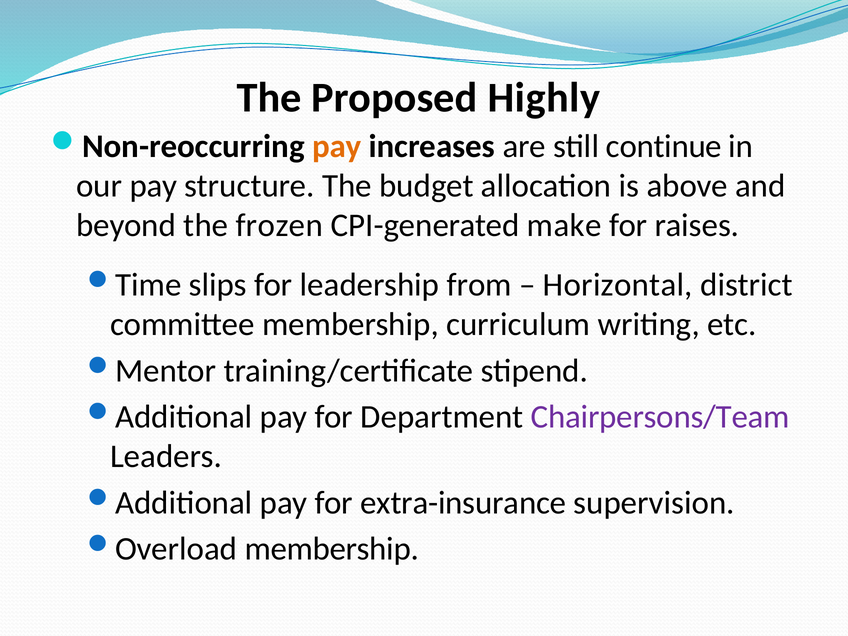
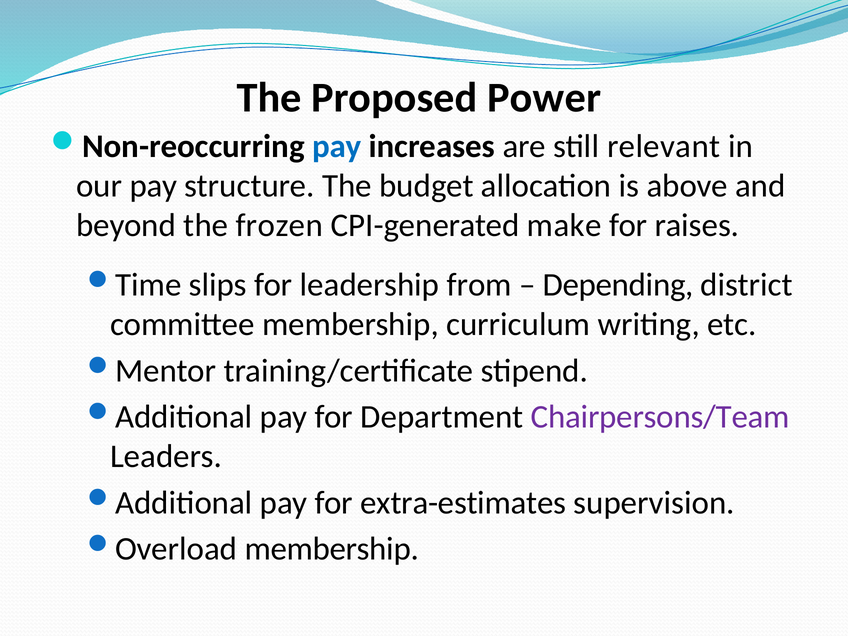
Highly: Highly -> Power (544, 98)
pay colour: orange -> blue (337, 146)
continue: continue -> relevant (664, 146)
Horizontal: Horizontal -> Depending (618, 285)
extra-insurance: extra-insurance -> extra-estimates (463, 503)
